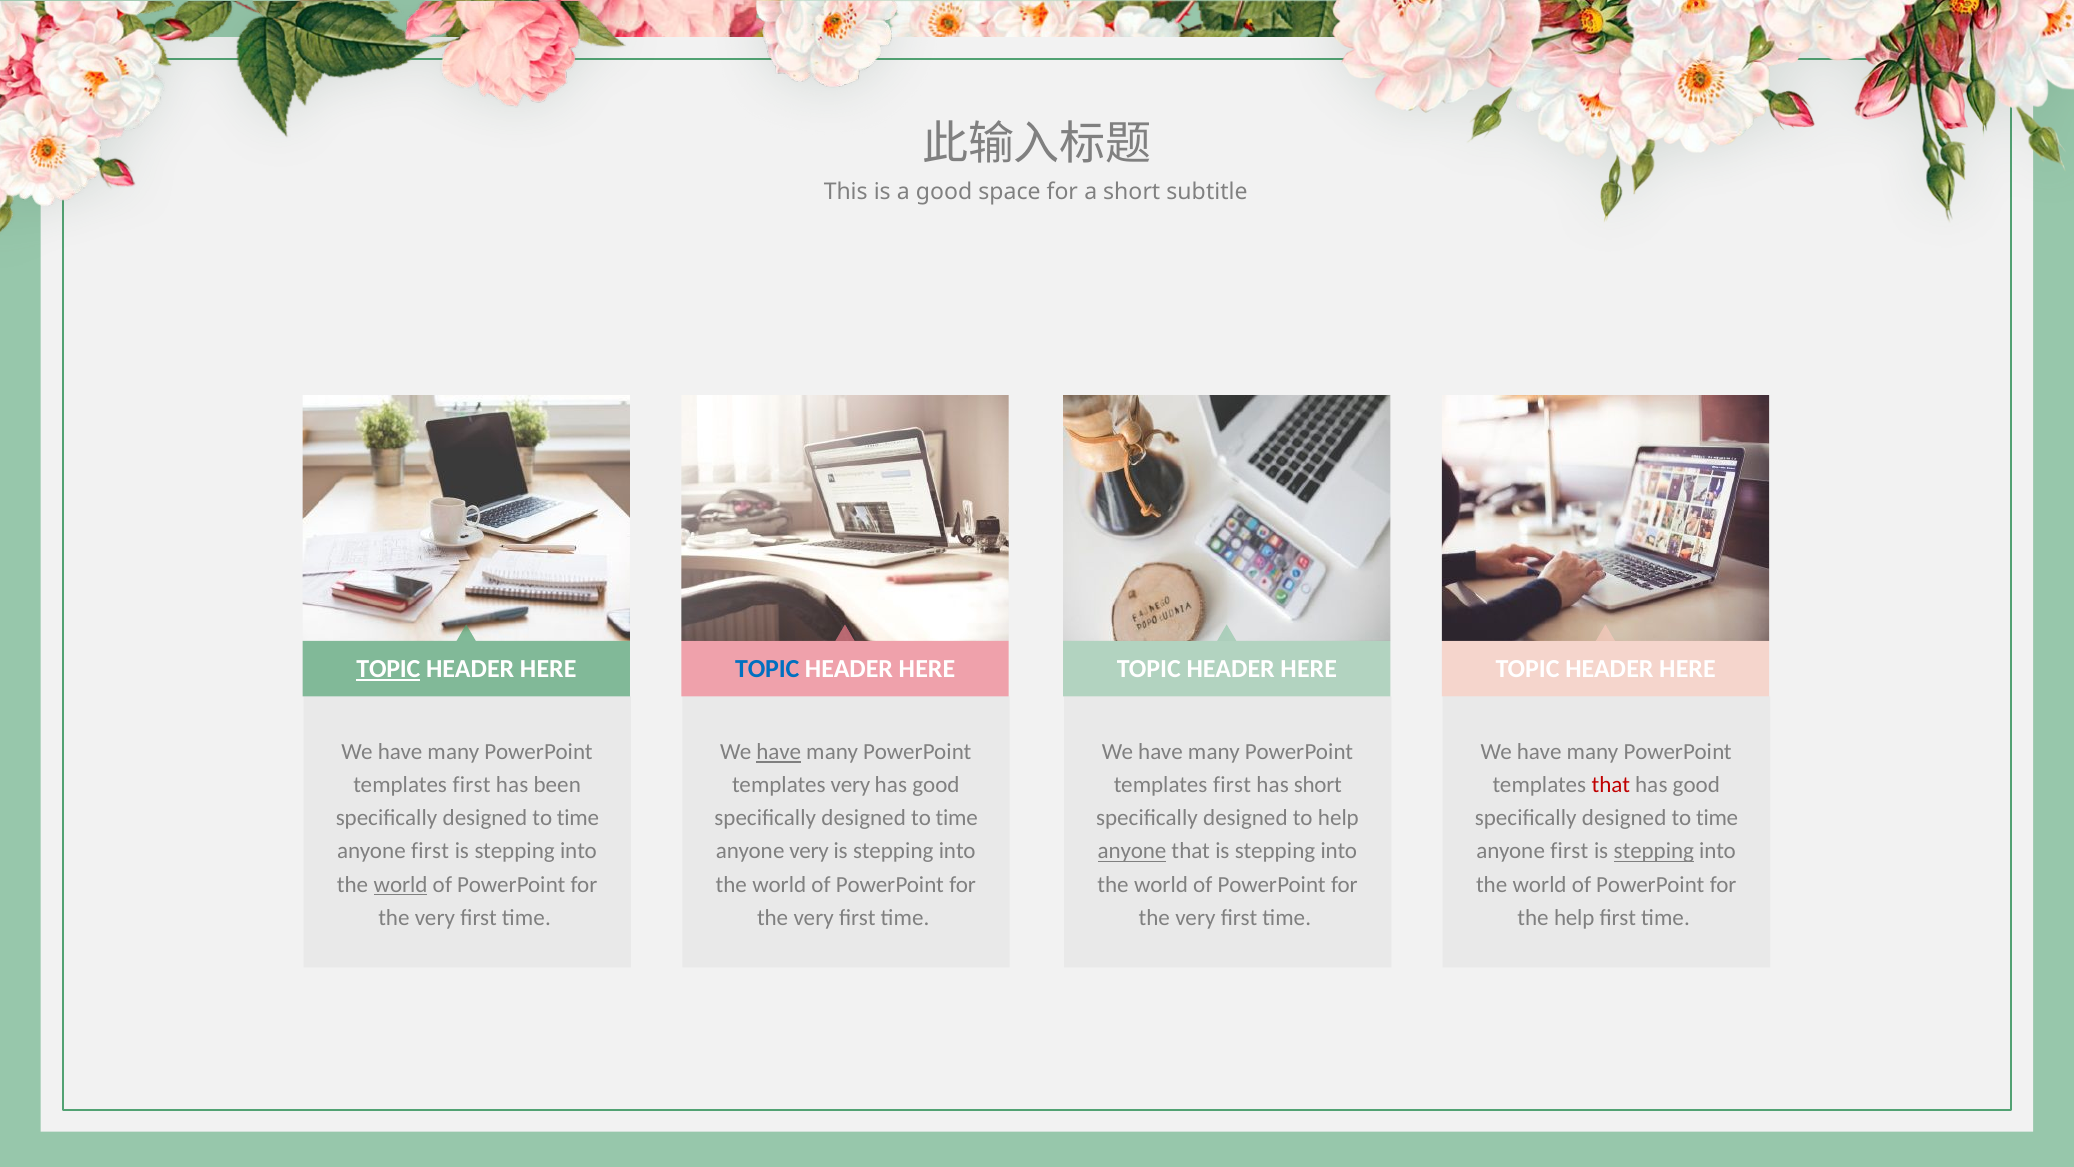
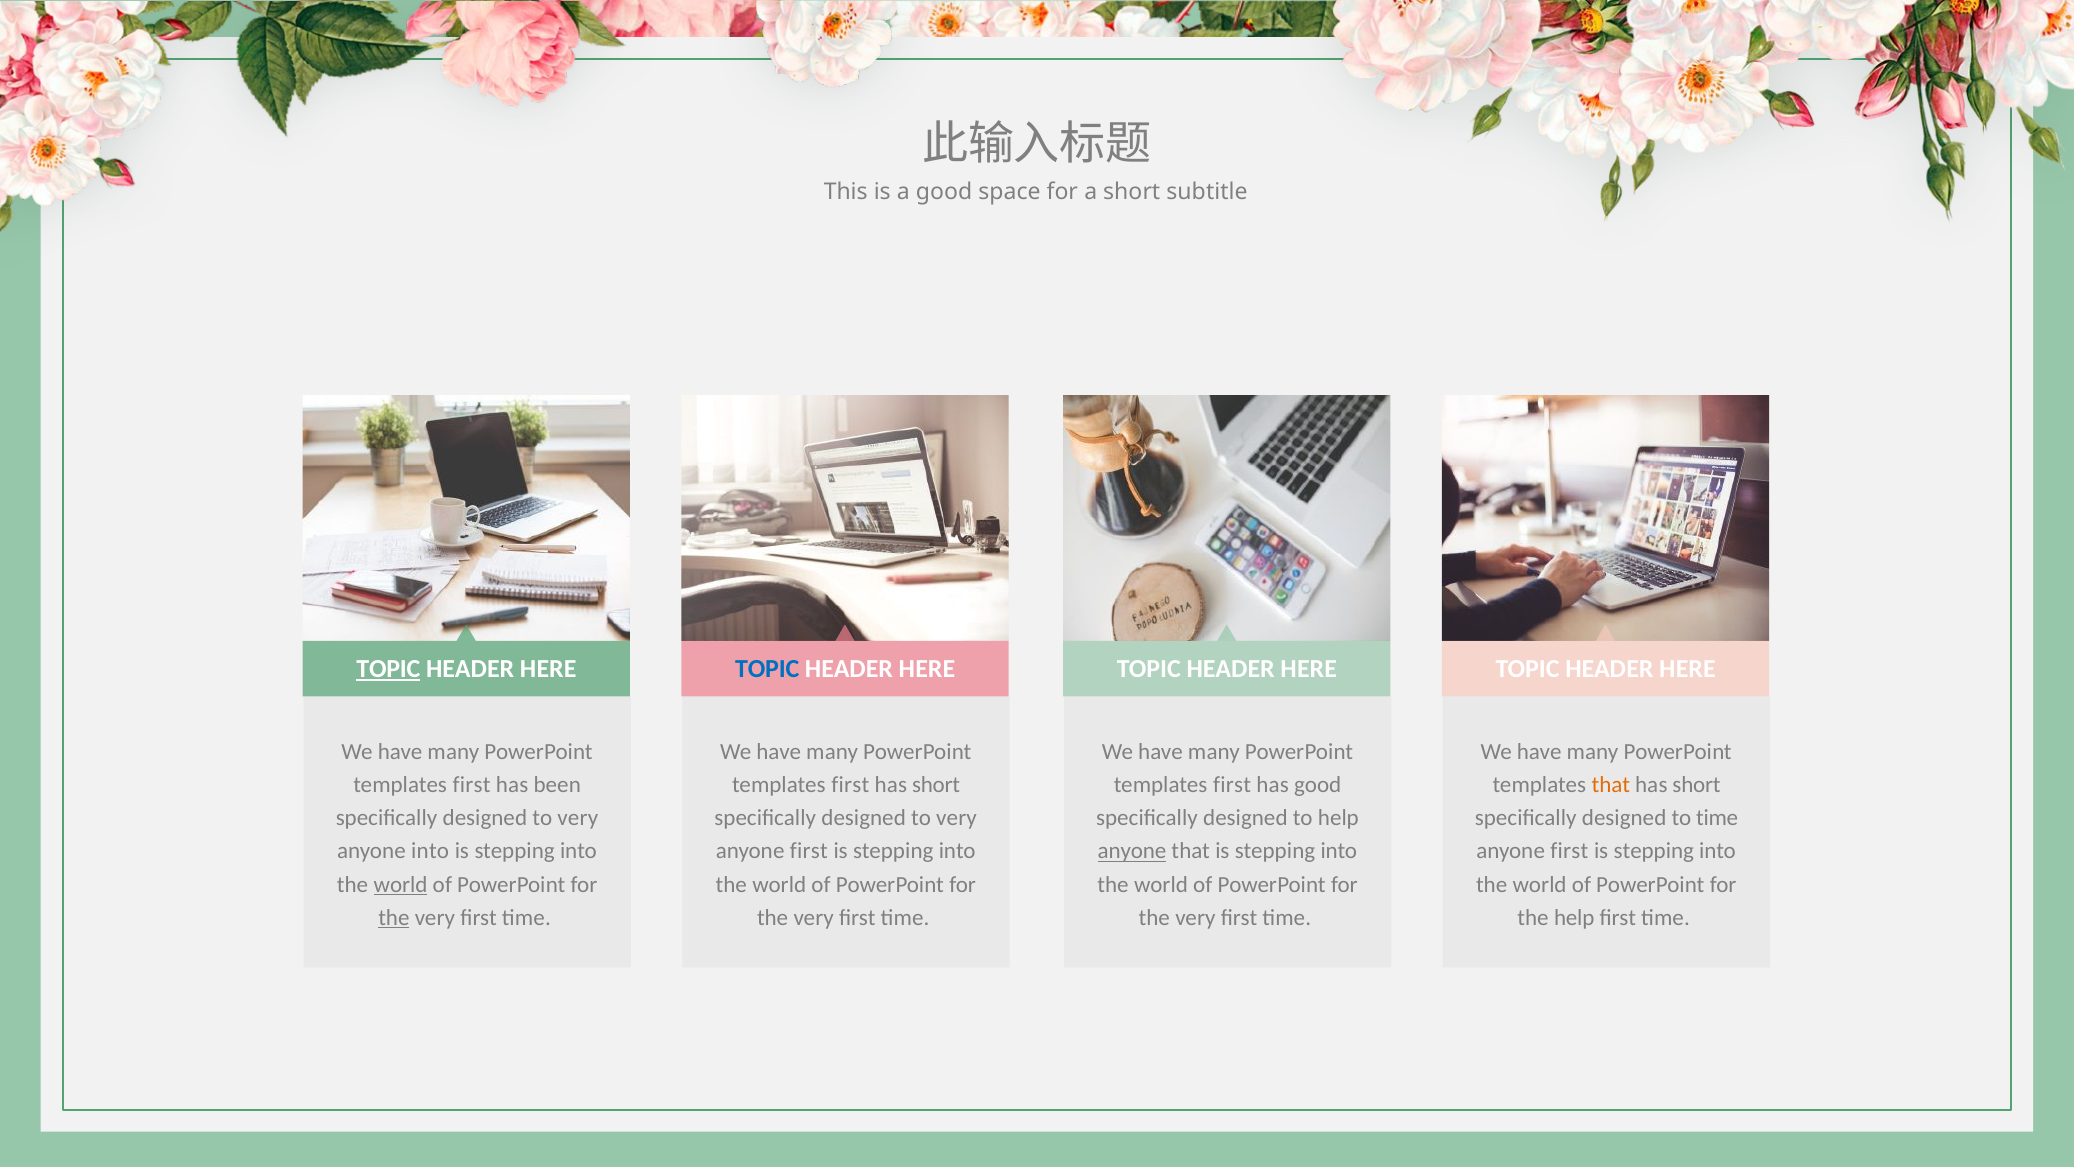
have underline: present -> none (779, 752)
very: very -> first (850, 785)
good: good -> short (936, 785)
has short: short -> good (1318, 785)
that colour: red -> orange (1611, 785)
good: good -> short (1696, 785)
time: time -> very (578, 818)
time: time -> very (956, 818)
first: first -> into (430, 851)
very: very -> first (809, 851)
stepping underline: present -> none (1654, 851)
the underline: none -> present (394, 917)
